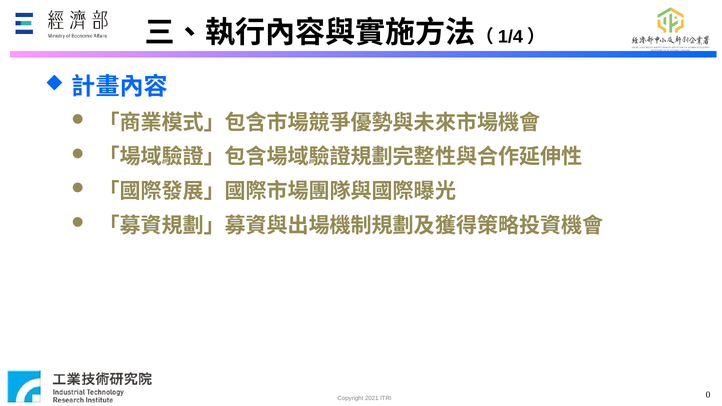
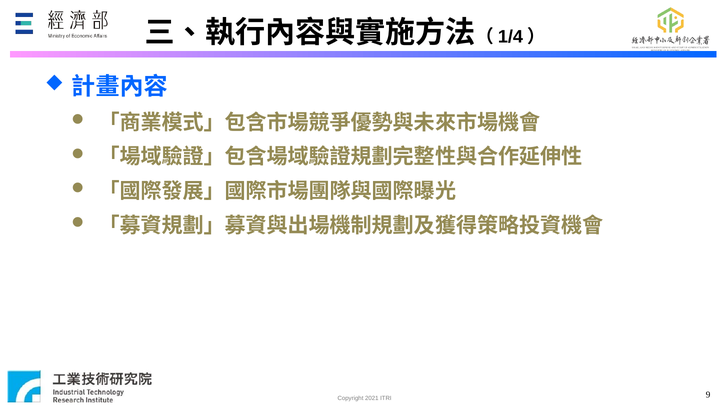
0: 0 -> 9 (708, 395)
